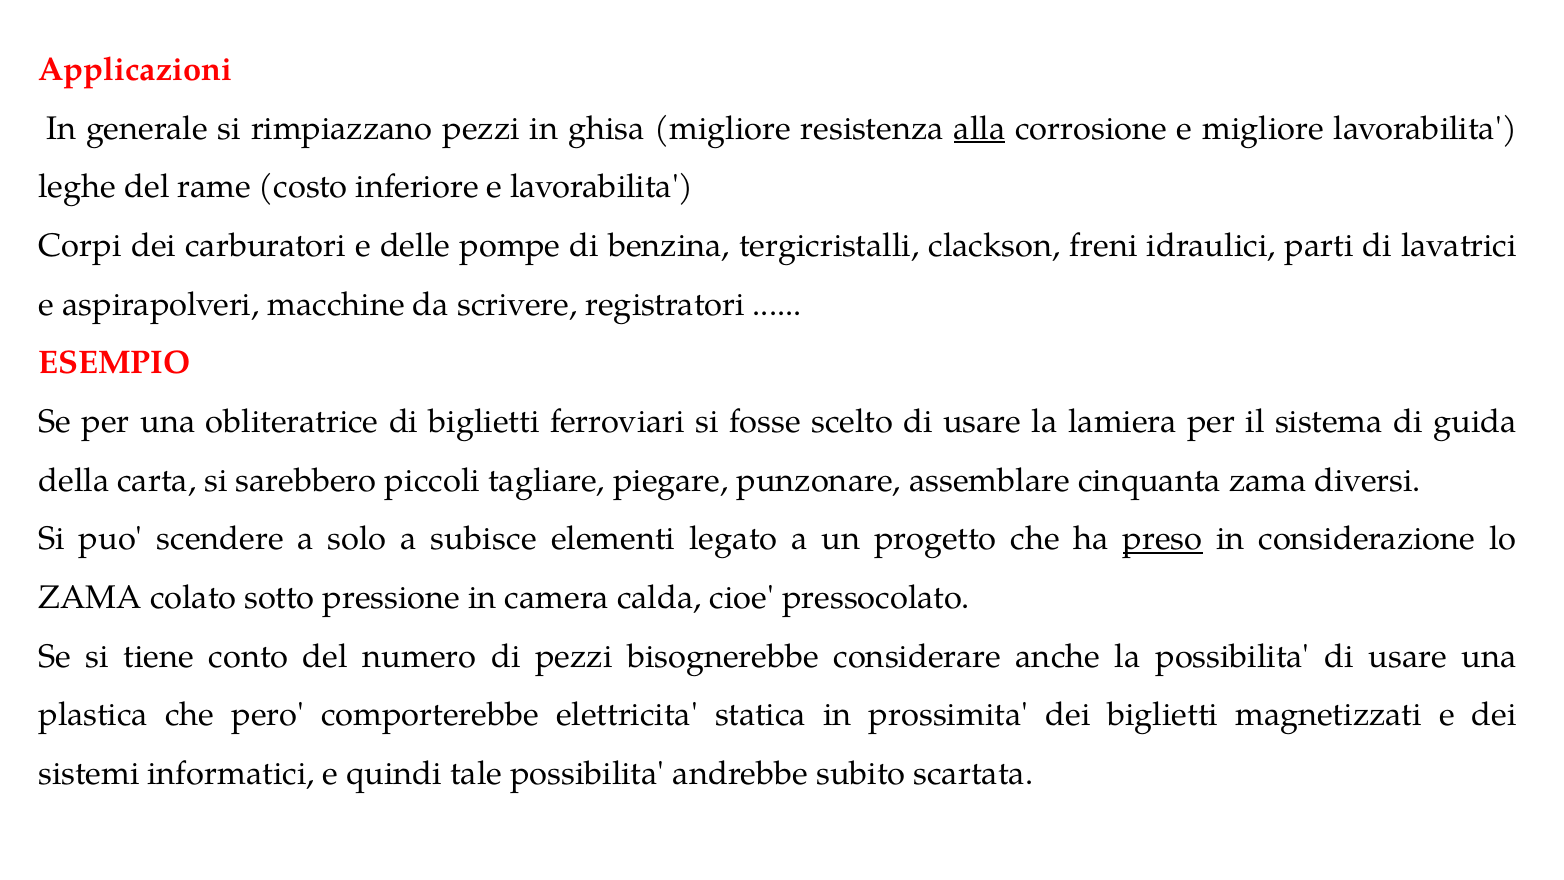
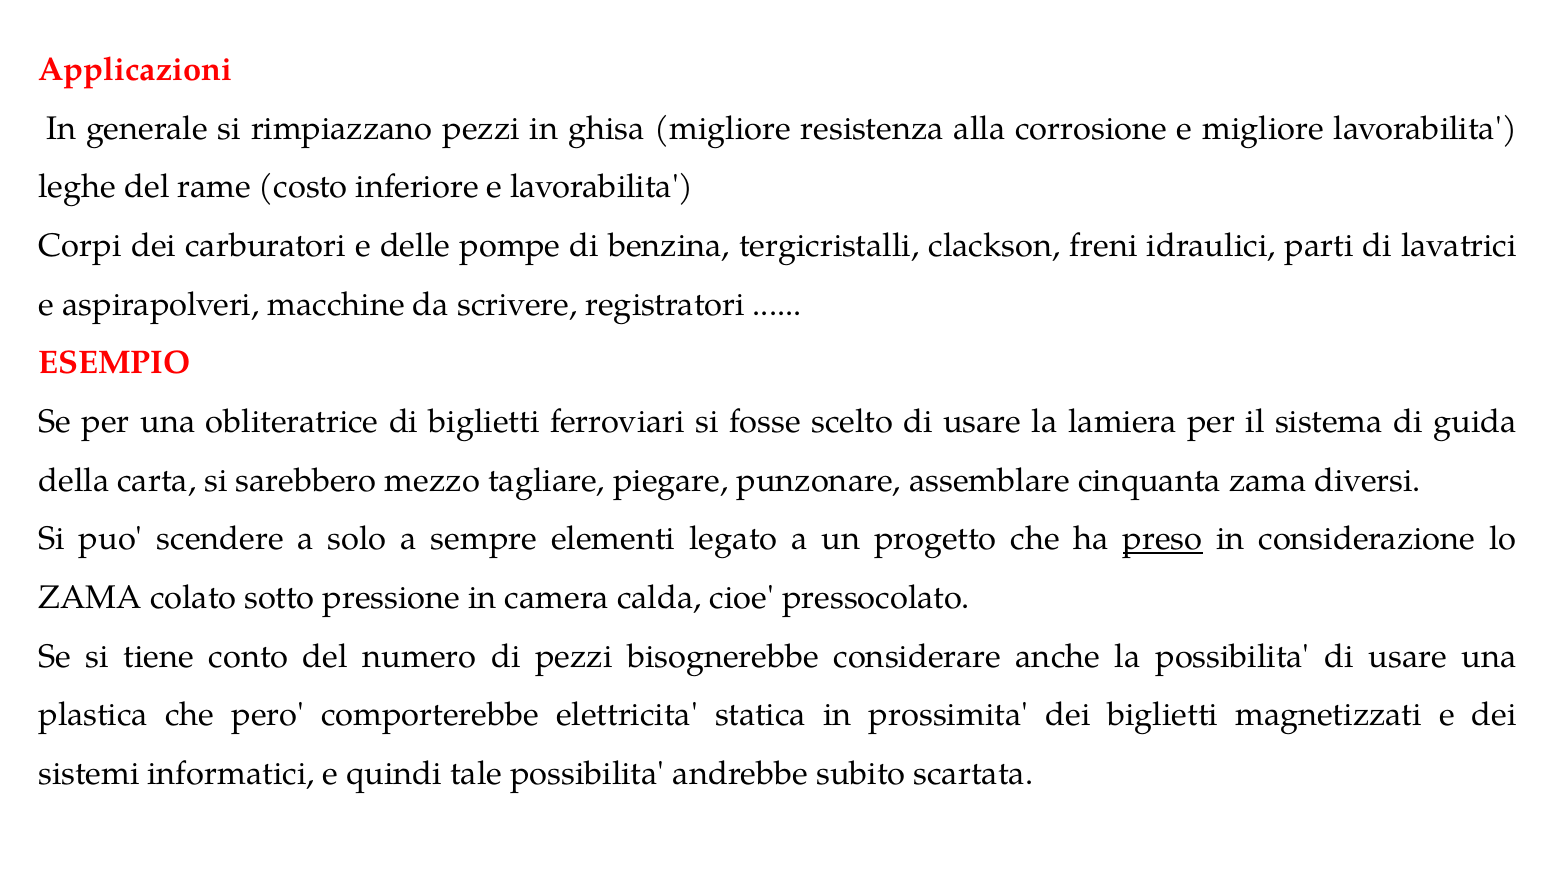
alla underline: present -> none (980, 128)
piccoli: piccoli -> mezzo (432, 480)
subisce: subisce -> sempre (484, 539)
